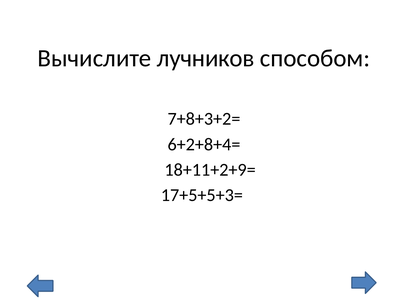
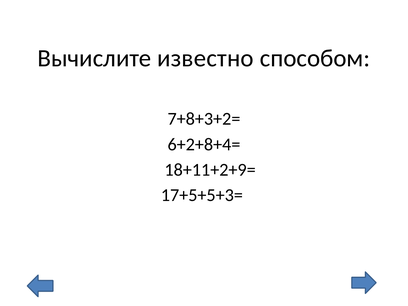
лучников: лучников -> известно (205, 58)
